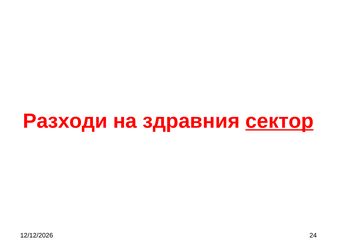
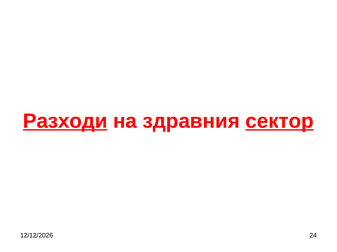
Разходи underline: none -> present (65, 121)
